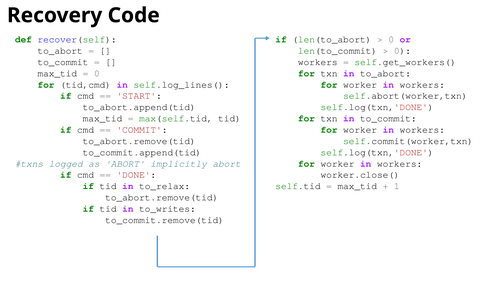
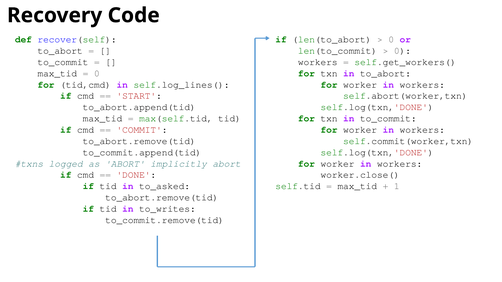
to_relax: to_relax -> to_asked (165, 186)
